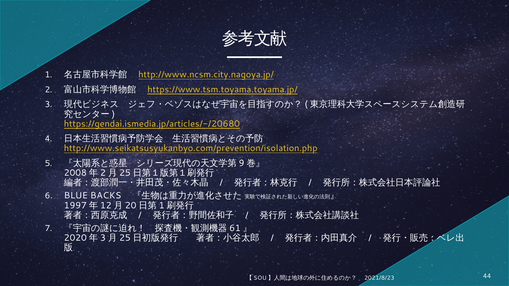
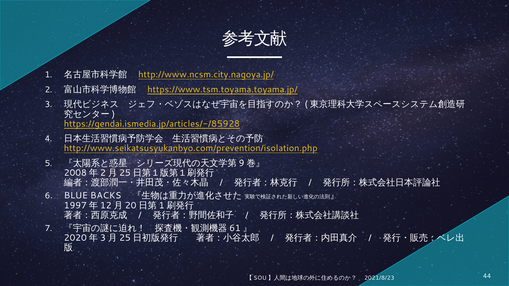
https://gendai.ismedia.jp/articles/-/20680: https://gendai.ismedia.jp/articles/-/20680 -> https://gendai.ismedia.jp/articles/-/85928 (152, 124)
